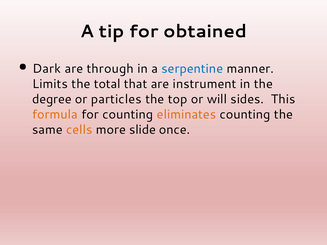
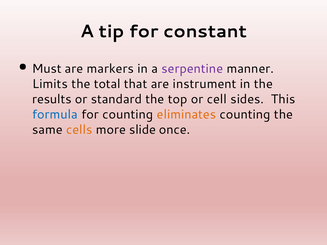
obtained: obtained -> constant (205, 32)
Dark: Dark -> Must (47, 69)
through: through -> markers (110, 69)
serpentine colour: blue -> purple (192, 69)
degree: degree -> results (52, 99)
particles: particles -> standard (116, 99)
will: will -> cell (217, 99)
formula colour: orange -> blue (55, 115)
